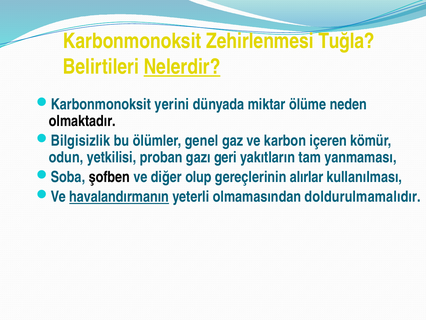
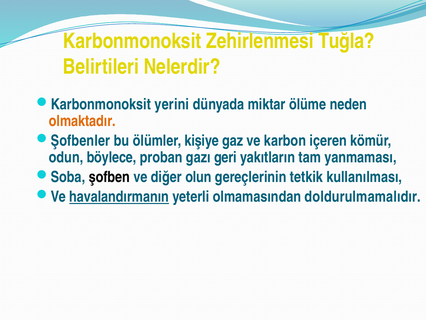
Nelerdir underline: present -> none (182, 67)
olmaktadır colour: black -> orange (82, 121)
Bilgisizlik: Bilgisizlik -> Şofbenler (81, 141)
genel: genel -> kişiye (202, 141)
yetkilisi: yetkilisi -> böylece (112, 157)
olup: olup -> olun (198, 177)
alırlar: alırlar -> tetkik (306, 177)
